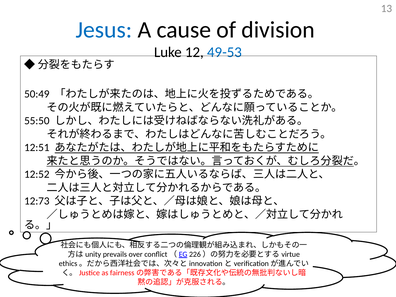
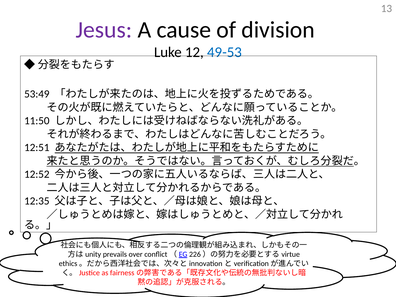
Jesus colour: blue -> purple (104, 30)
50:49: 50:49 -> 53:49 (37, 94)
55:50: 55:50 -> 11:50 (37, 121)
12:73: 12:73 -> 12:35 (37, 201)
